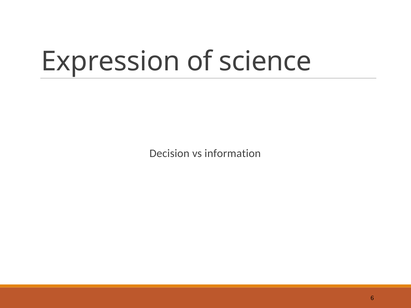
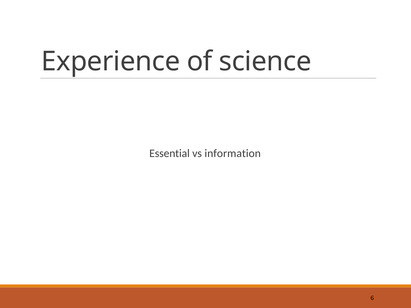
Expression: Expression -> Experience (111, 61)
Decision: Decision -> Essential (170, 153)
